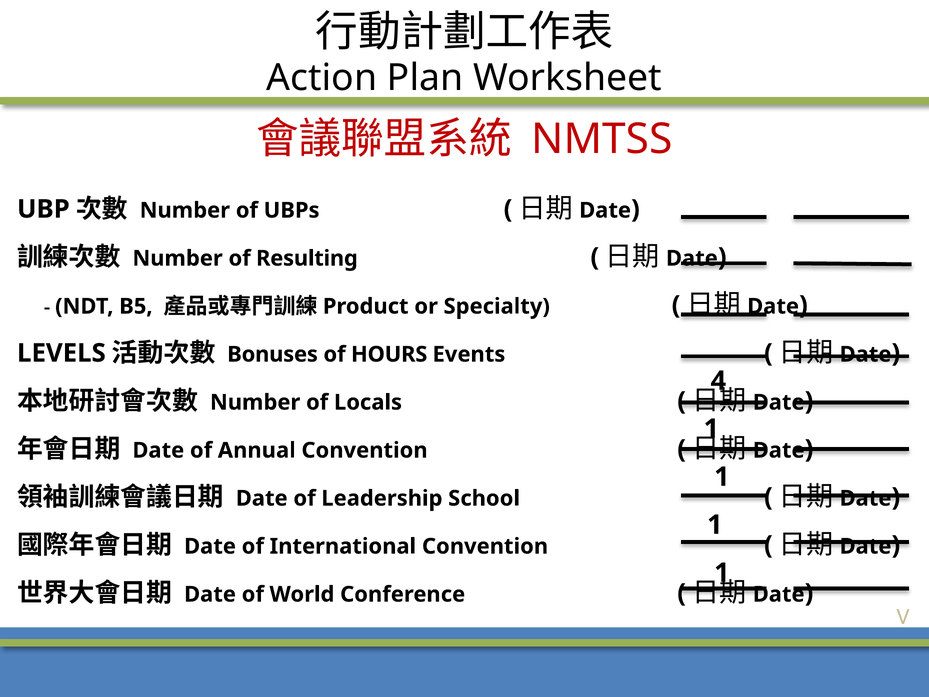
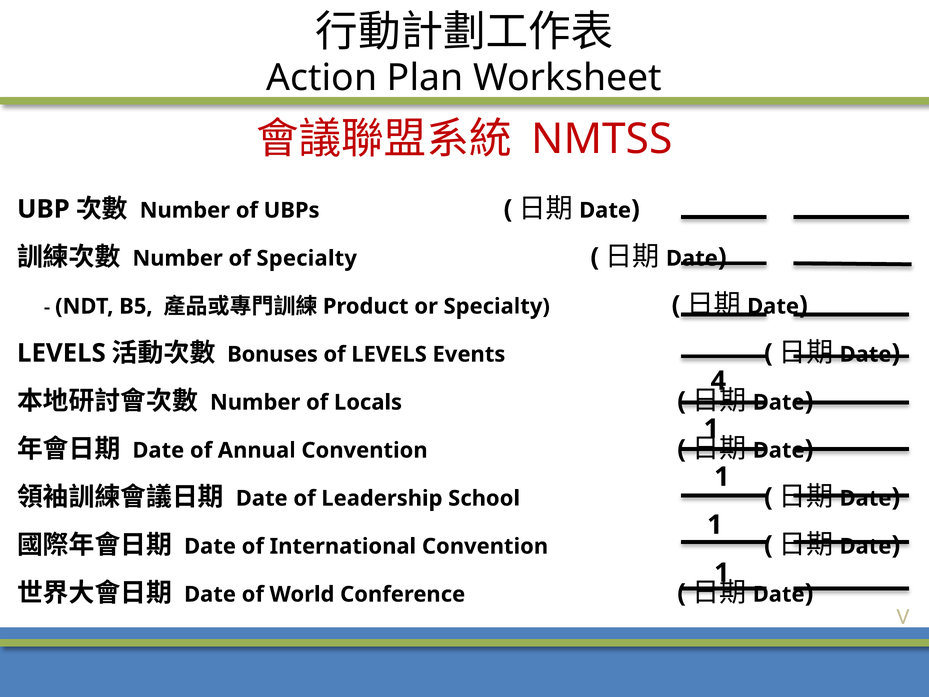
of Resulting: Resulting -> Specialty (307, 258)
of HOURS: HOURS -> LEVELS (389, 354)
